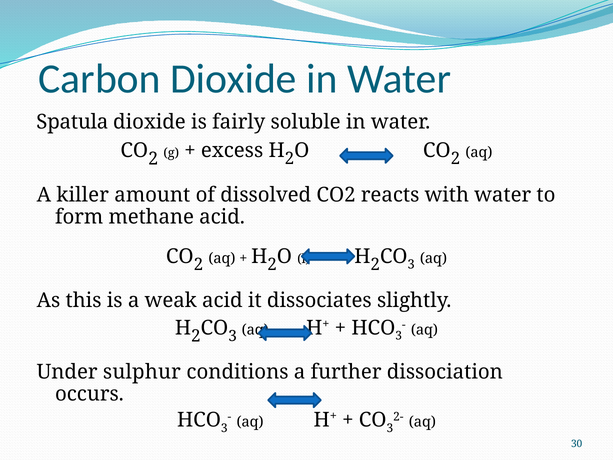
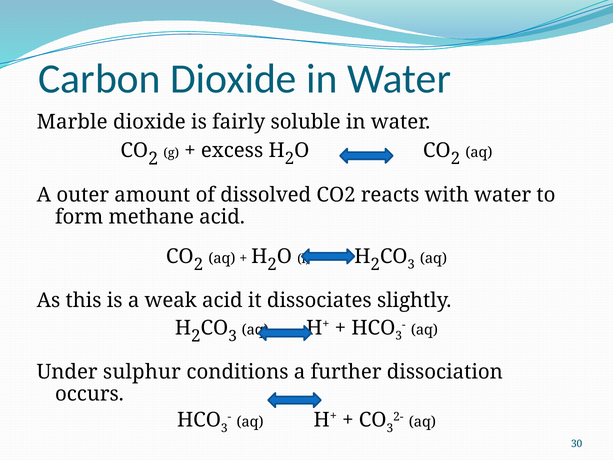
Spatula: Spatula -> Marble (72, 122)
killer: killer -> outer (83, 195)
